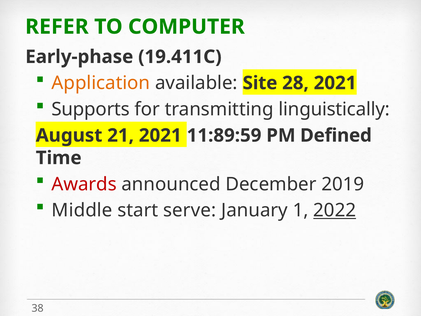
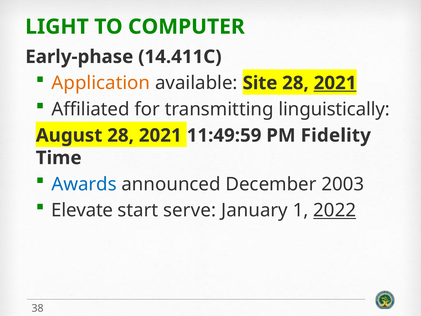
REFER: REFER -> LIGHT (57, 27)
19.411C: 19.411C -> 14.411C (180, 57)
2021 underline: none -> present (335, 83)
Supports: Supports -> Affiliated (91, 109)
August 21: 21 -> 28 (121, 135)
11:89:59: 11:89:59 -> 11:49:59 (224, 135)
Defined: Defined -> Fidelity (336, 135)
Awards colour: red -> blue (84, 184)
2019: 2019 -> 2003 (343, 184)
Middle: Middle -> Elevate (82, 210)
